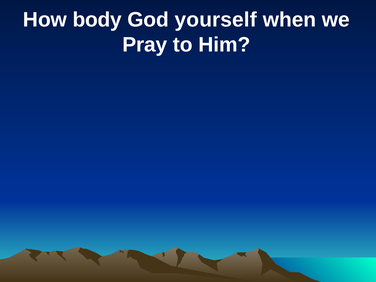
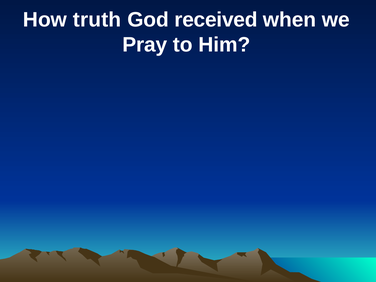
body: body -> truth (97, 20)
yourself: yourself -> received (216, 20)
